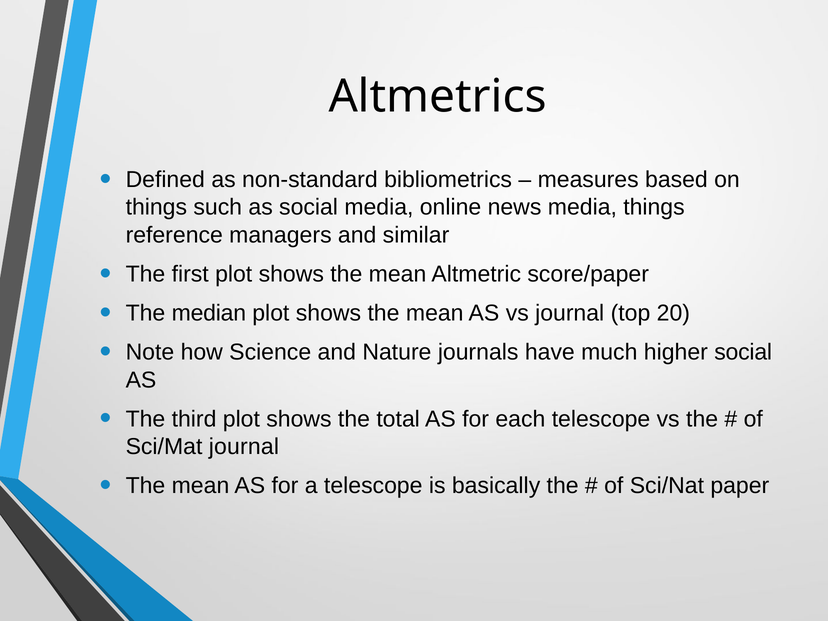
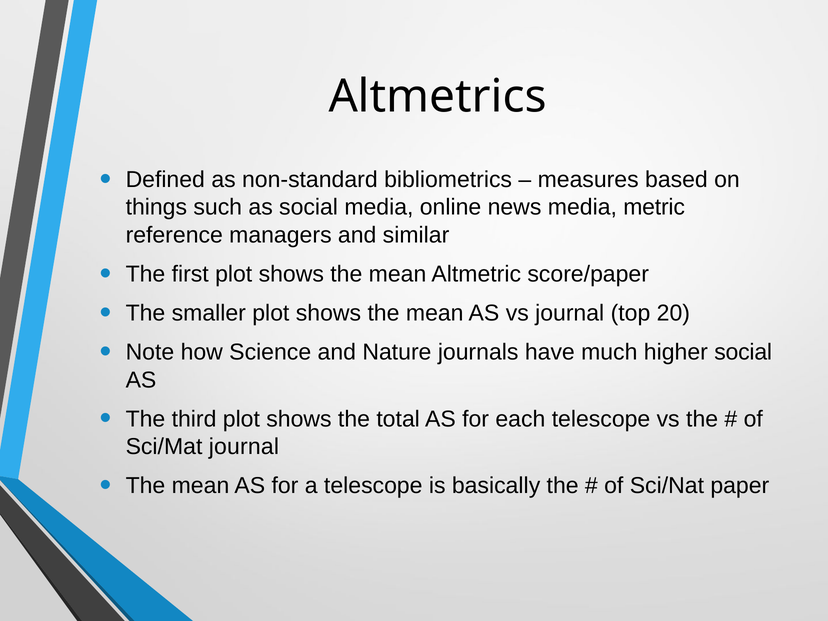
media things: things -> metric (654, 207)
median: median -> smaller (209, 313)
